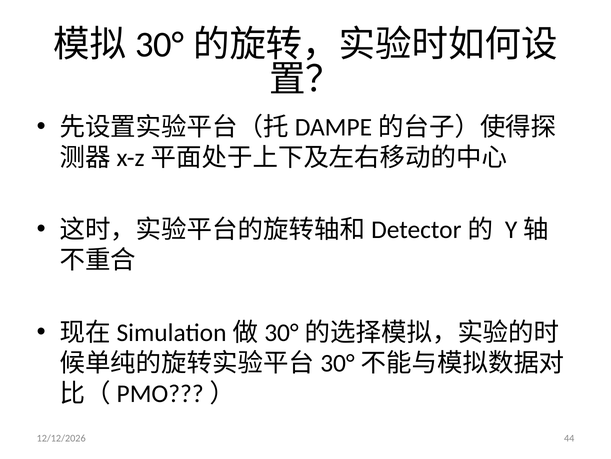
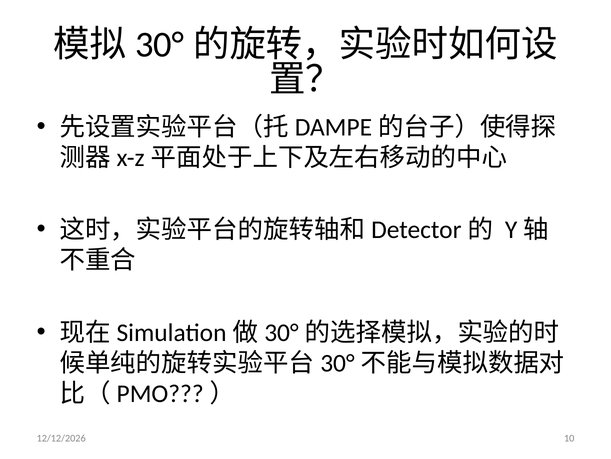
44: 44 -> 10 (569, 438)
